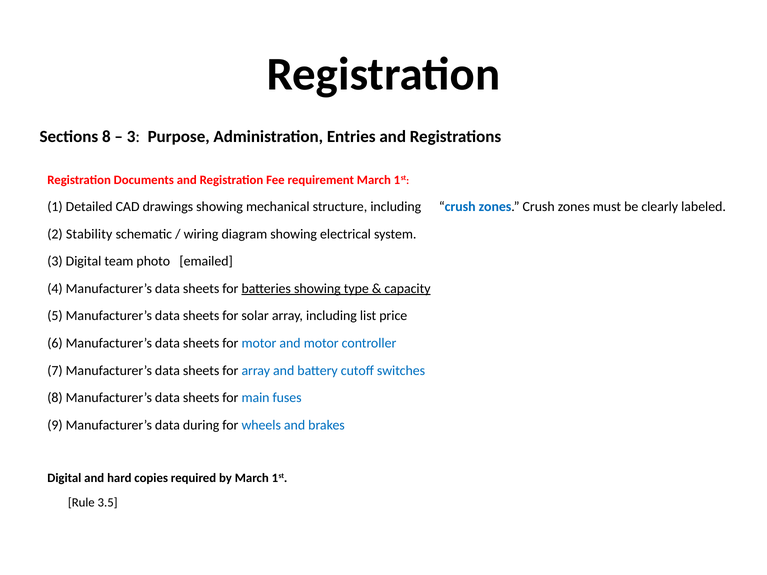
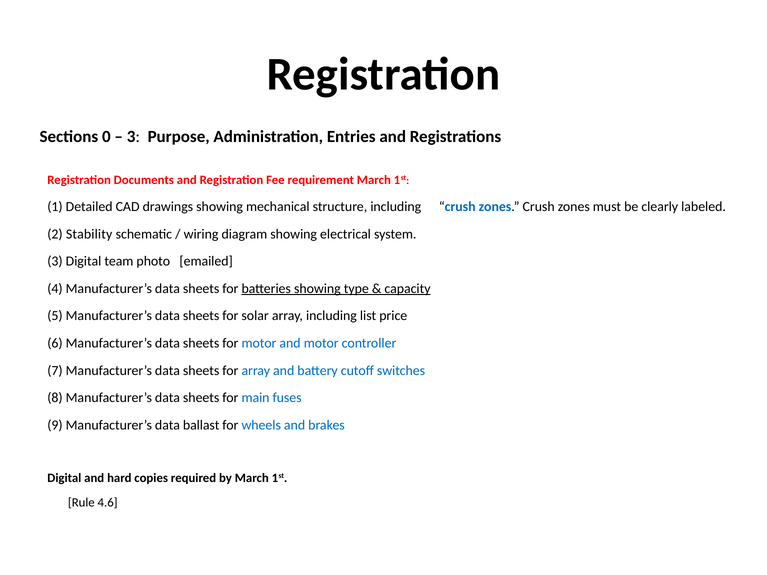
Sections 8: 8 -> 0 (106, 137)
during: during -> ballast (201, 425)
3.5: 3.5 -> 4.6 (108, 503)
